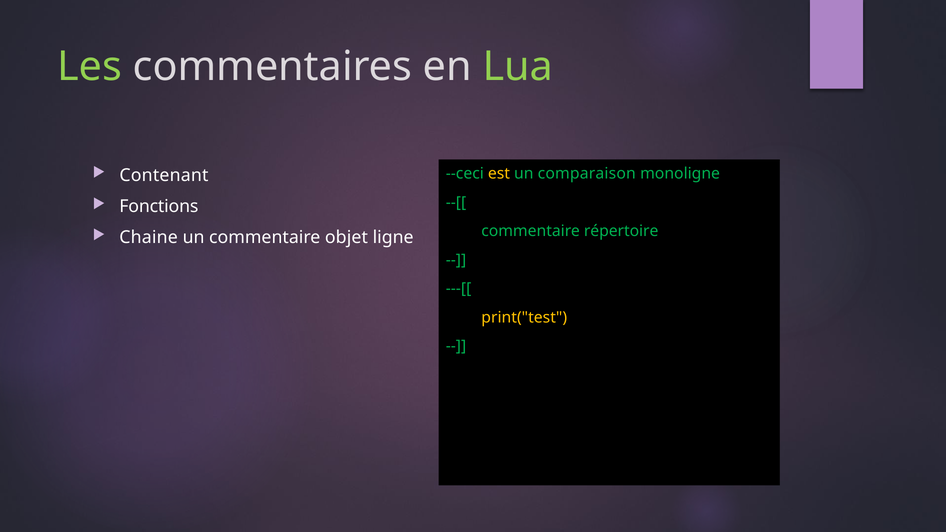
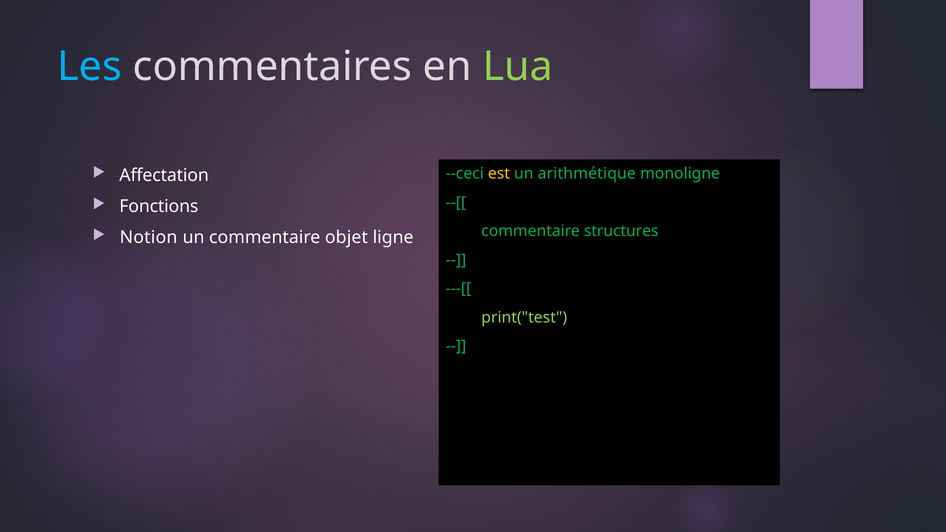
Les colour: light green -> light blue (90, 66)
Contenant: Contenant -> Affectation (164, 175)
comparaison: comparaison -> arithmétique (587, 174)
répertoire: répertoire -> structures (621, 231)
Chaine: Chaine -> Notion (149, 238)
print("test colour: yellow -> light green (524, 317)
